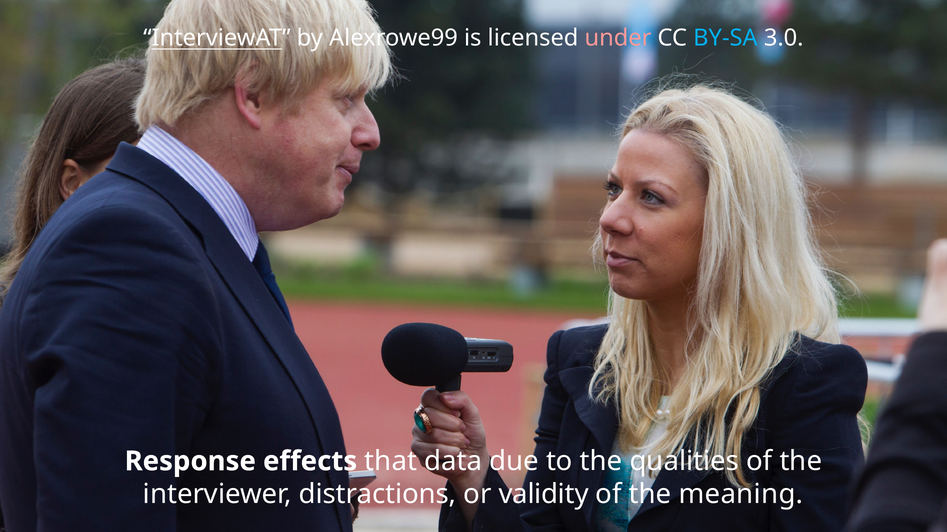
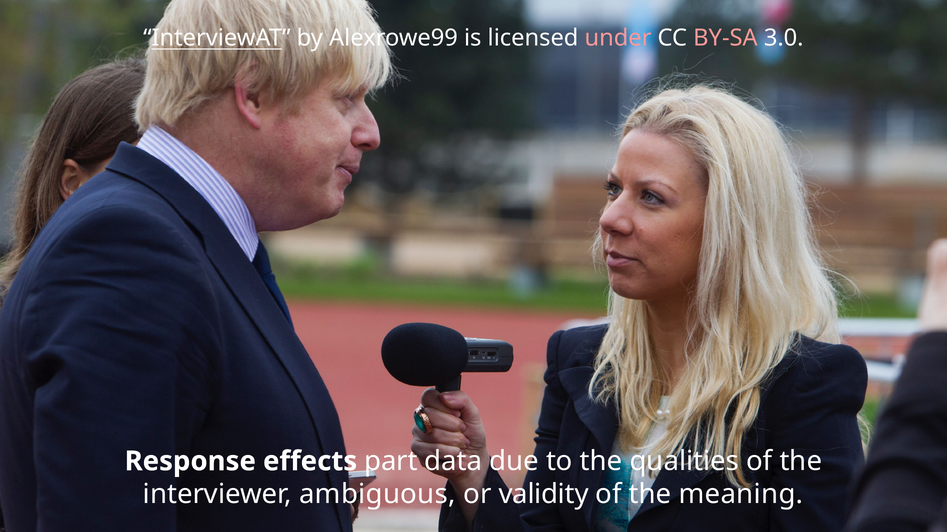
BY-SA colour: light blue -> pink (725, 38)
that: that -> part (391, 462)
distractions: distractions -> ambiguous (377, 495)
